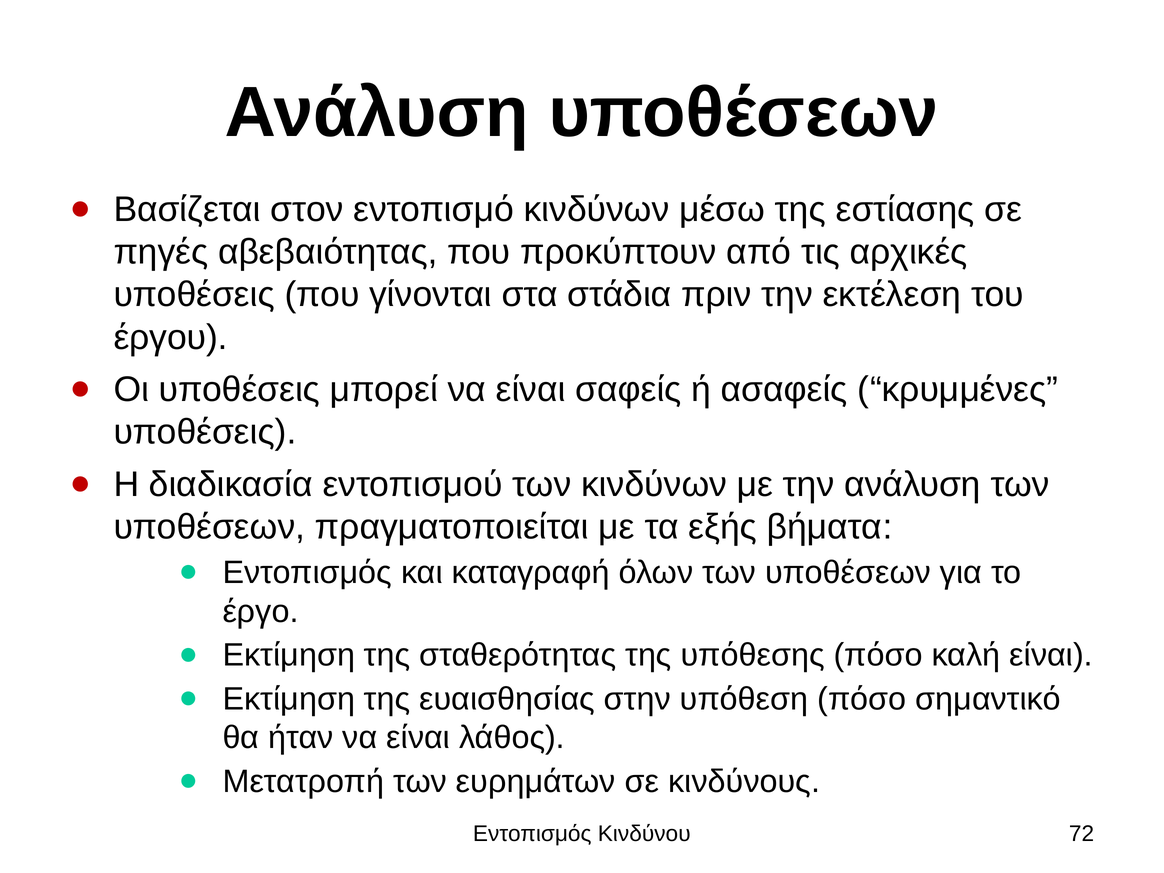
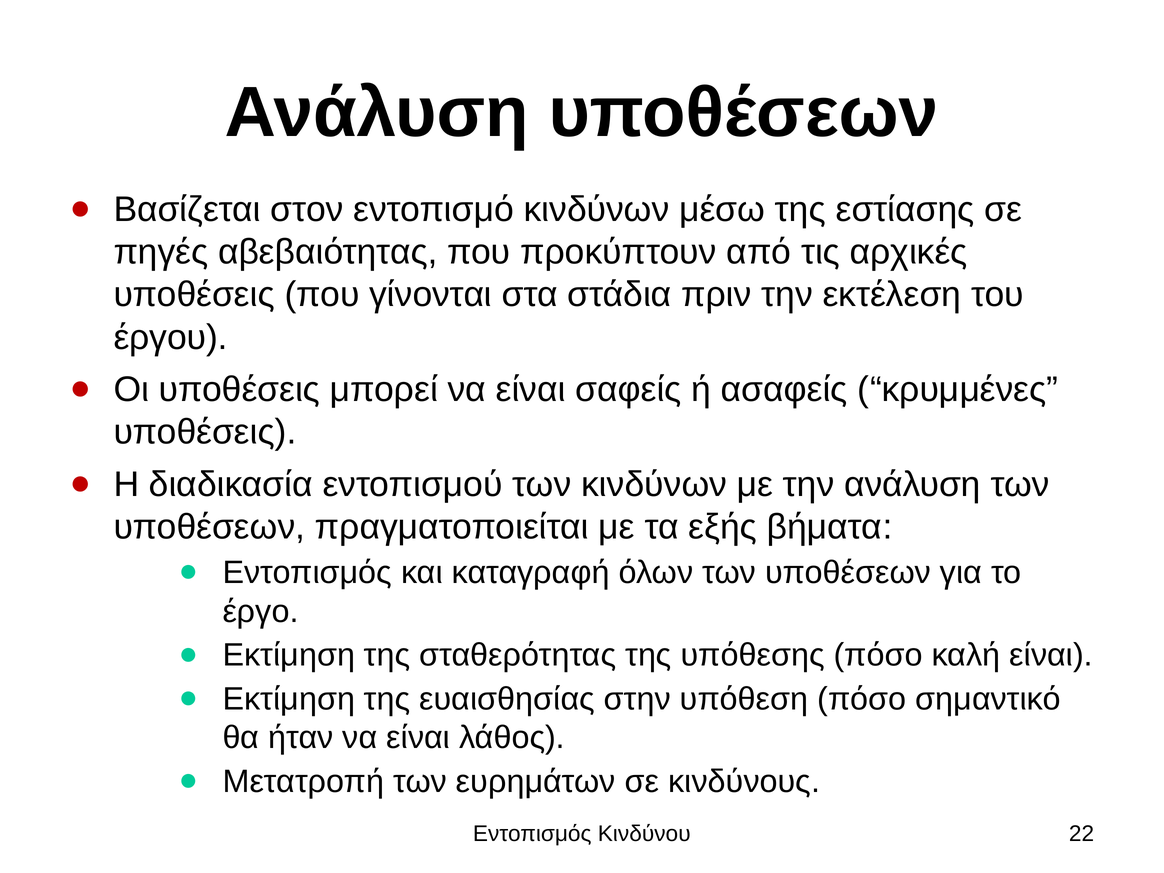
72: 72 -> 22 (1082, 834)
